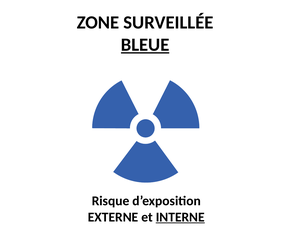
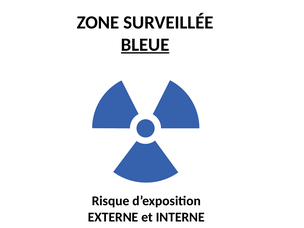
INTERNE underline: present -> none (180, 217)
